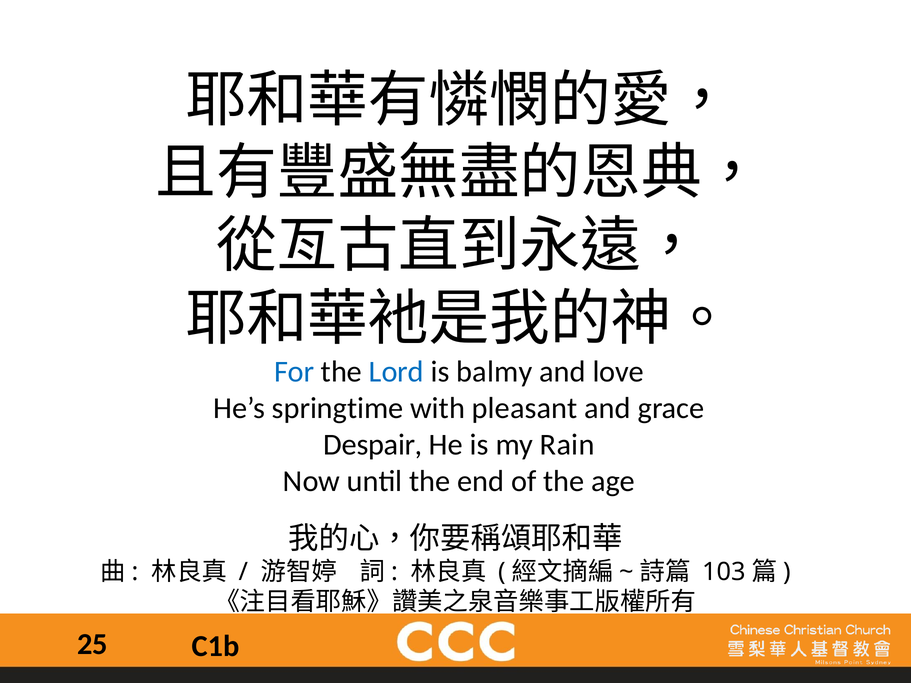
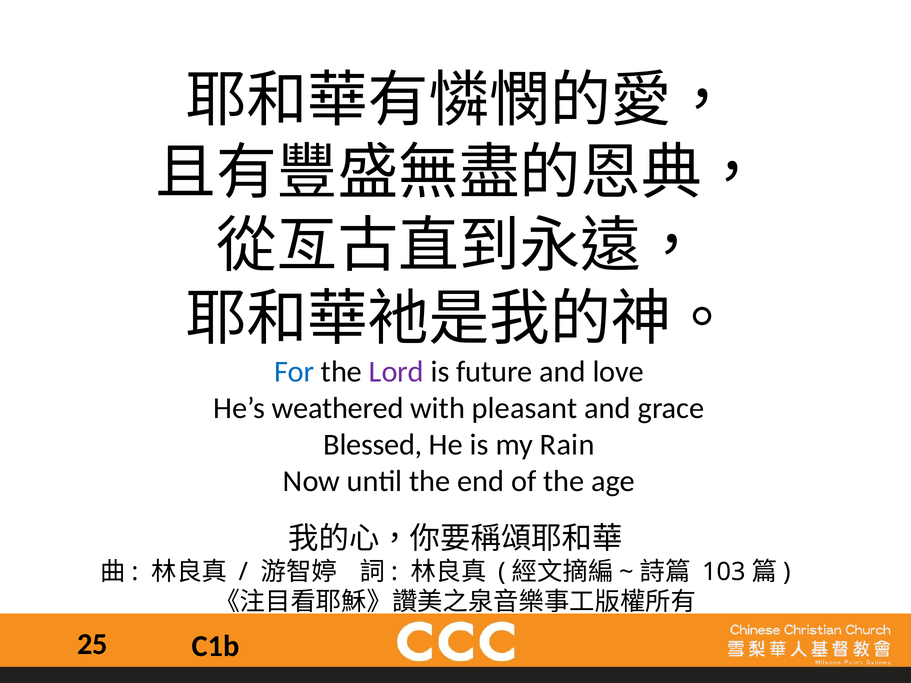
Lord colour: blue -> purple (396, 372)
balmy: balmy -> future (494, 372)
springtime: springtime -> weathered (338, 408)
Despair: Despair -> Blessed (373, 445)
